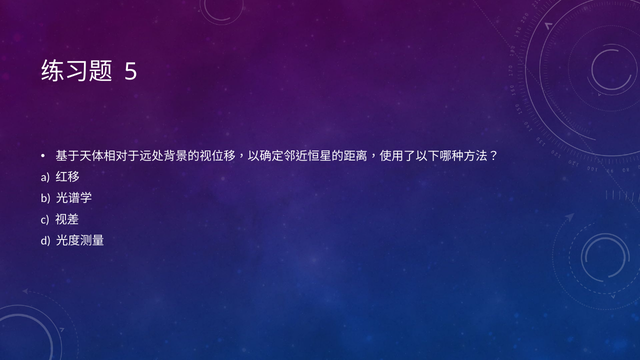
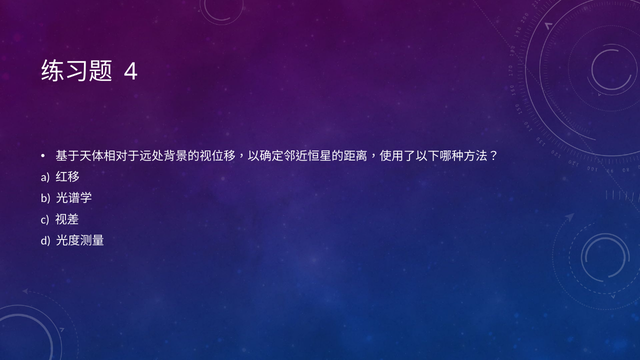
5: 5 -> 4 (131, 72)
